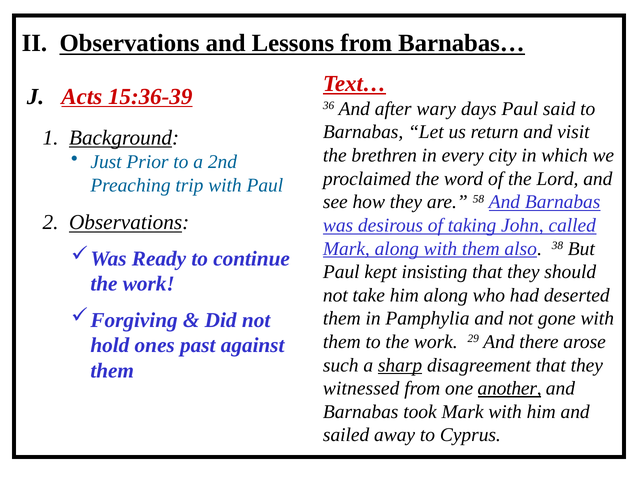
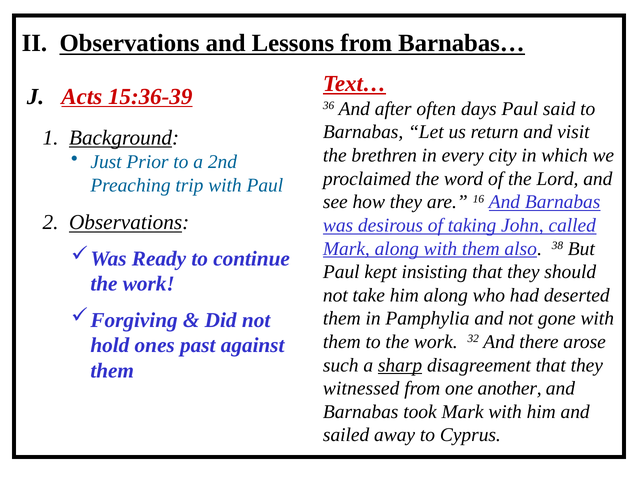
wary: wary -> often (436, 109)
58: 58 -> 16 (478, 199)
29: 29 -> 32 (473, 339)
another underline: present -> none (510, 389)
